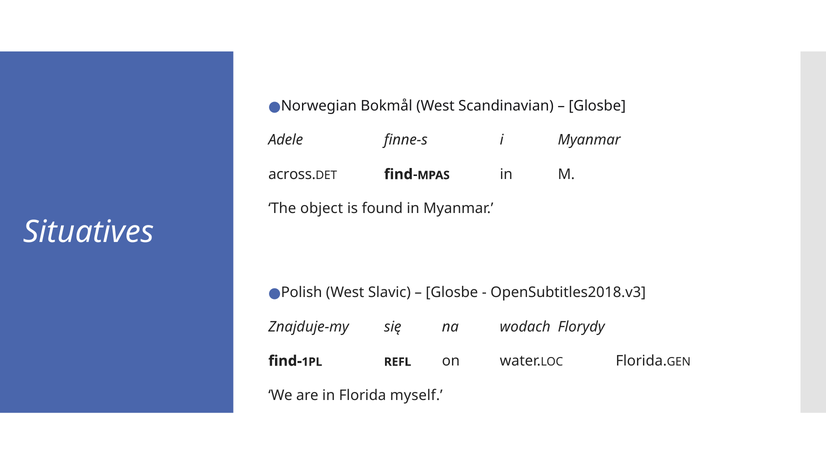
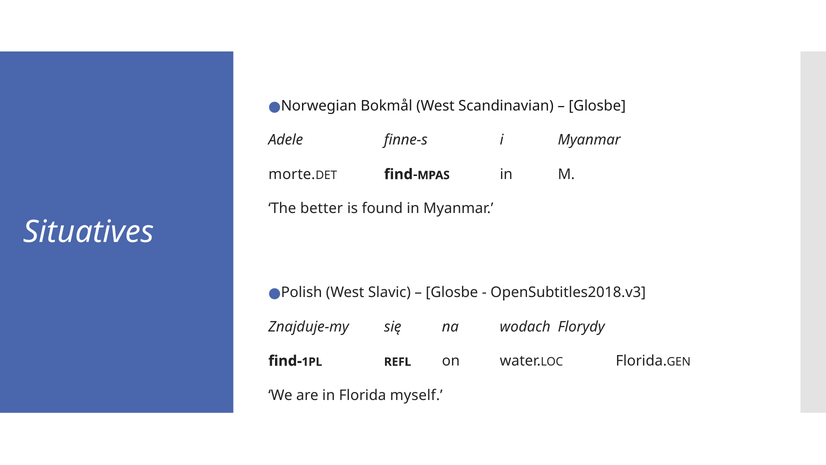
across: across -> morte (292, 174)
object: object -> better (322, 208)
